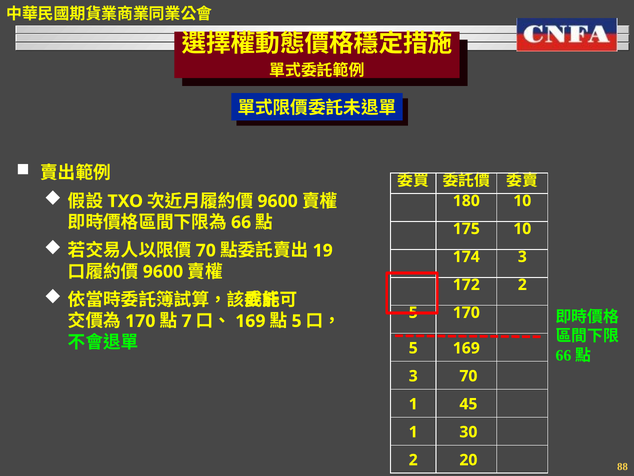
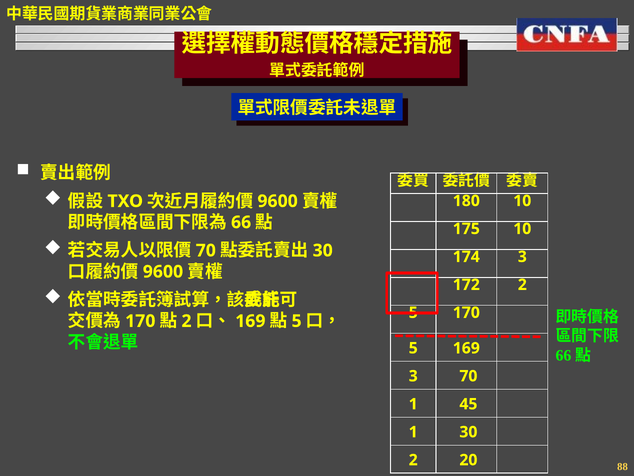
19: 19 -> 30 (323, 250)
7: 7 -> 2 (187, 321)
